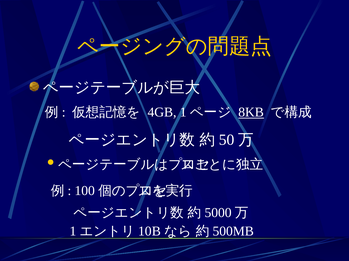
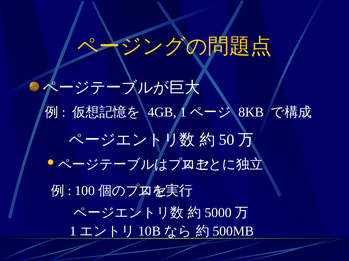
8KB underline: present -> none (251, 113)
